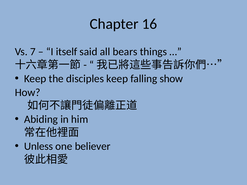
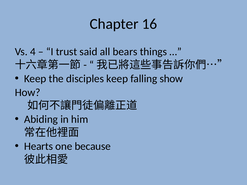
7: 7 -> 4 (33, 52)
itself: itself -> trust (67, 52)
Unless: Unless -> Hearts (39, 146)
believer: believer -> because (93, 146)
